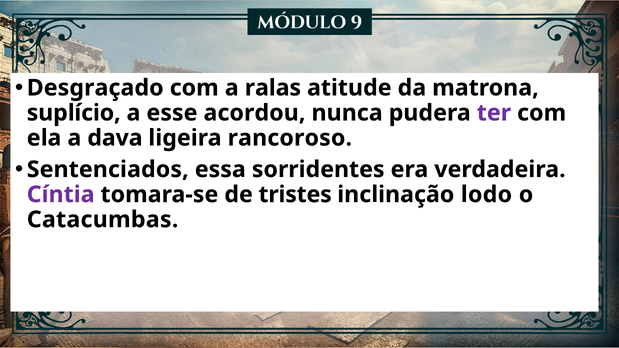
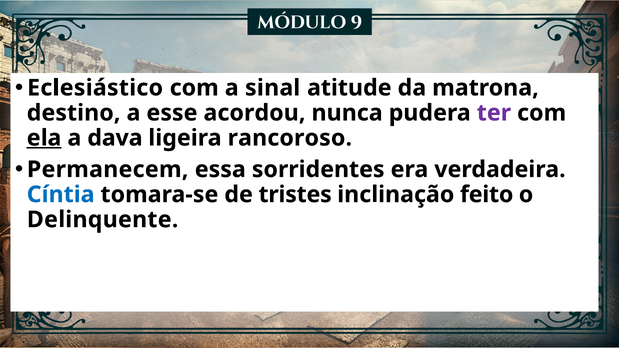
Desgraçado: Desgraçado -> Eclesiástico (95, 88)
ralas: ralas -> sinal (273, 88)
suplício: suplício -> destino (74, 113)
ela underline: none -> present (44, 138)
Sentenciados: Sentenciados -> Permanecem (108, 170)
Cíntia colour: purple -> blue (61, 195)
lodo: lodo -> feito (487, 195)
Catacumbas: Catacumbas -> Delinquente (103, 220)
